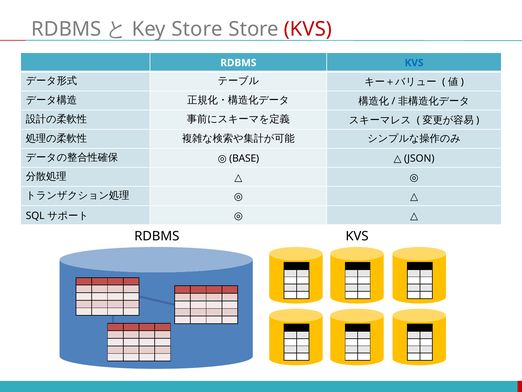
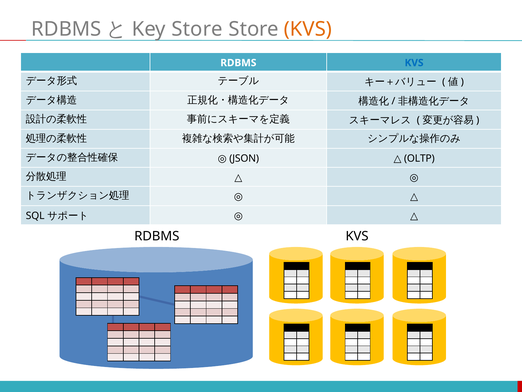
KVS colour: red -> orange (308, 29)
BASE: BASE -> JSON (244, 158)
JSON: JSON -> OLTP (419, 158)
